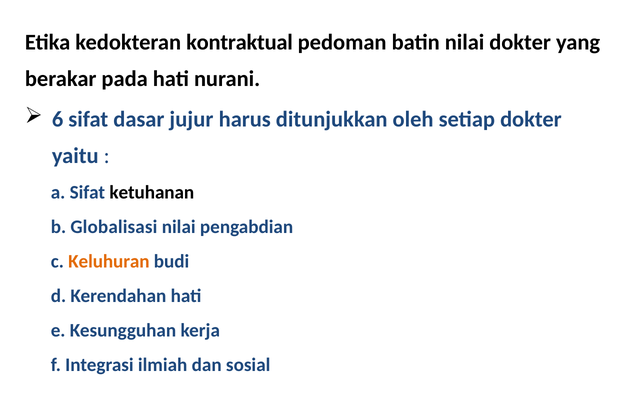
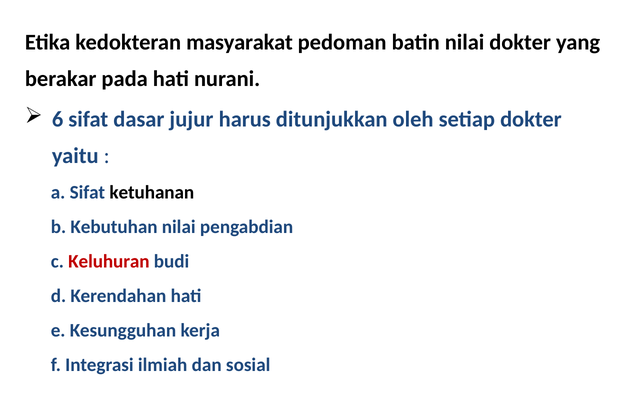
kontraktual: kontraktual -> masyarakat (240, 42)
Globalisasi: Globalisasi -> Kebutuhan (114, 227)
Keluhuran colour: orange -> red (109, 261)
